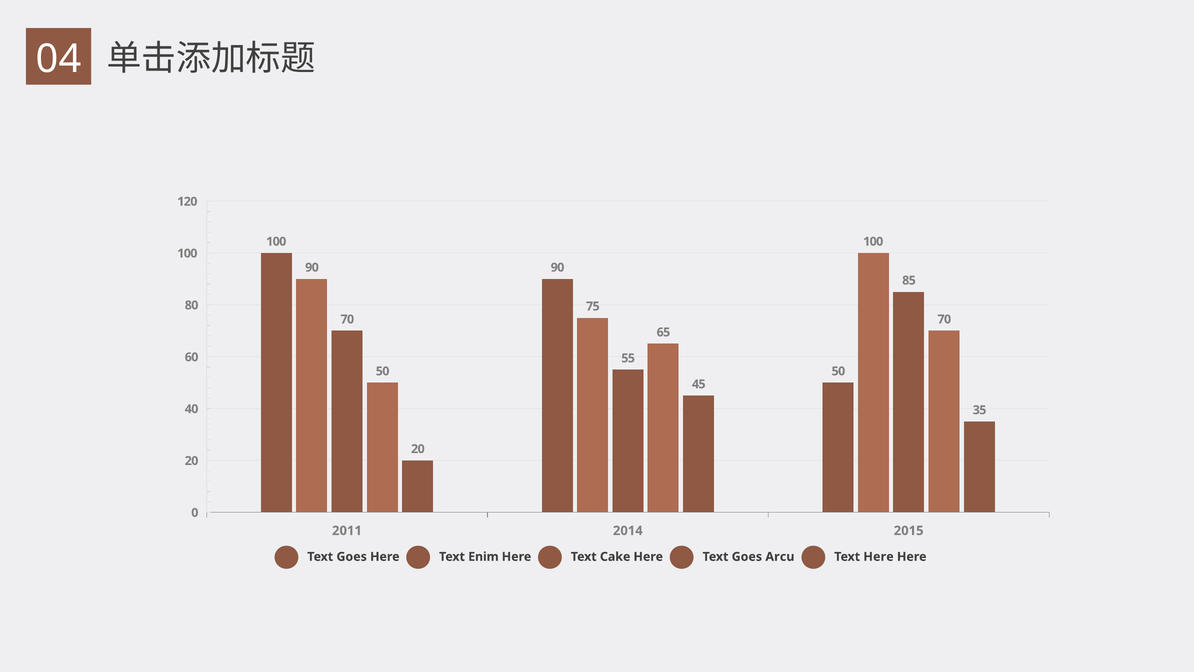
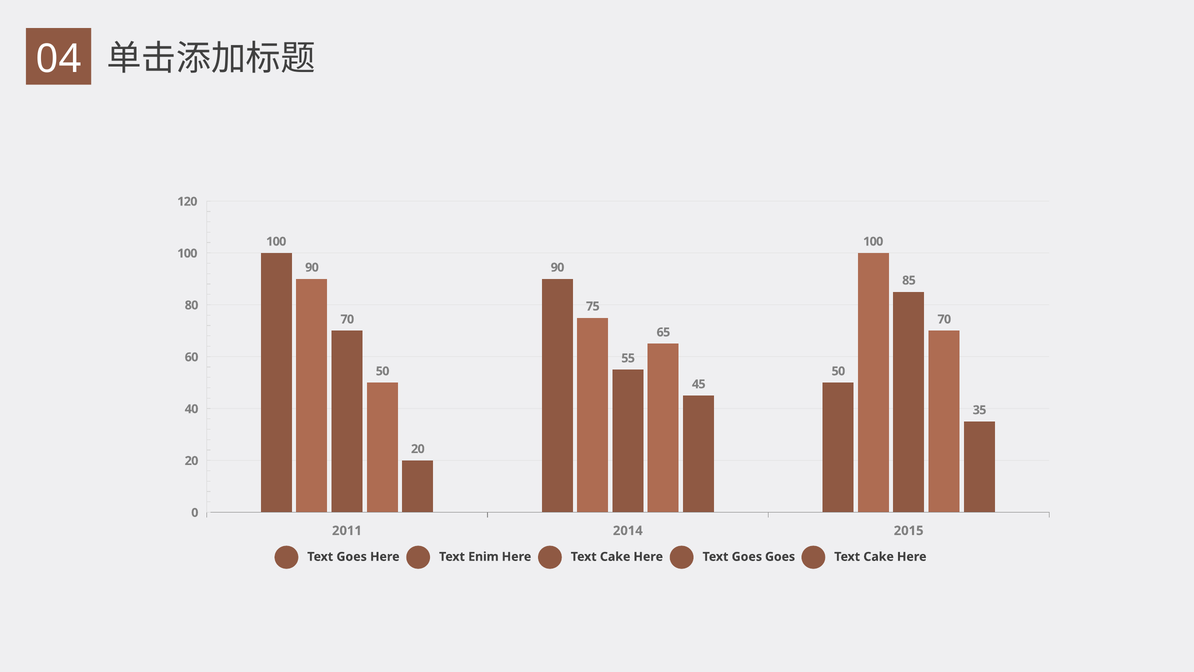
Goes Arcu: Arcu -> Goes (780, 556)
Here: Here -> Cake (879, 556)
